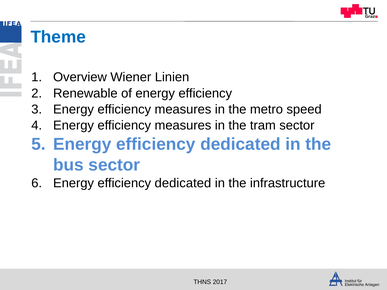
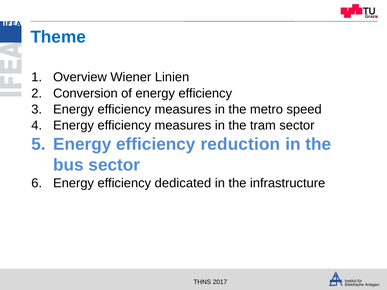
Renewable: Renewable -> Conversion (85, 93)
dedicated: dedicated -> reduction (240, 144)
